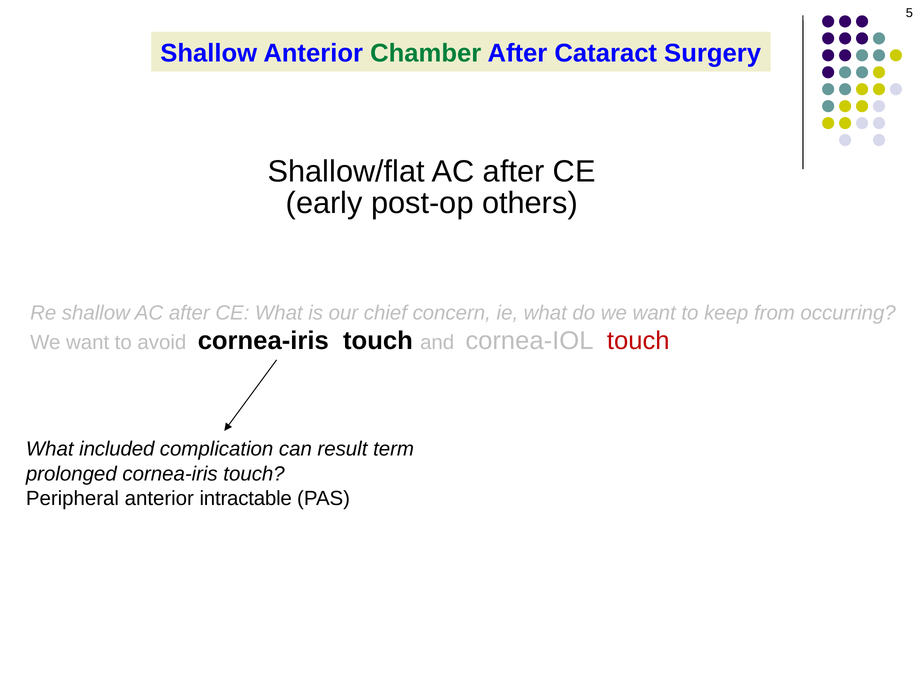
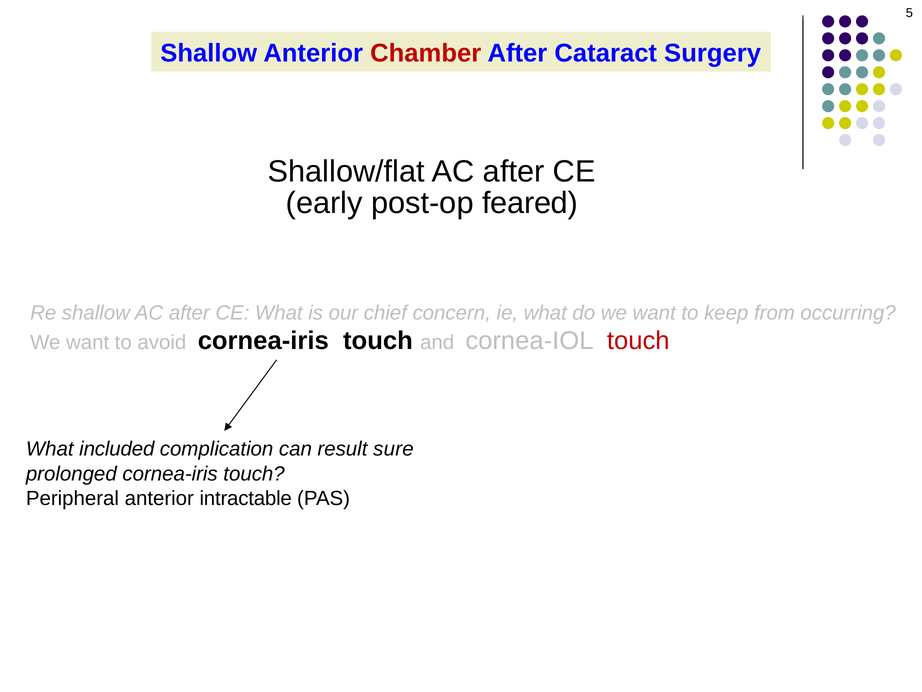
Chamber colour: green -> red (426, 53)
others: others -> feared (530, 203)
term: term -> sure (393, 449)
